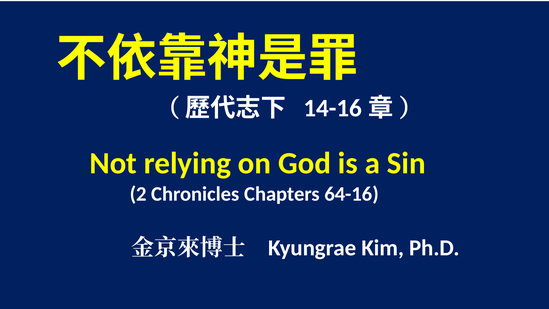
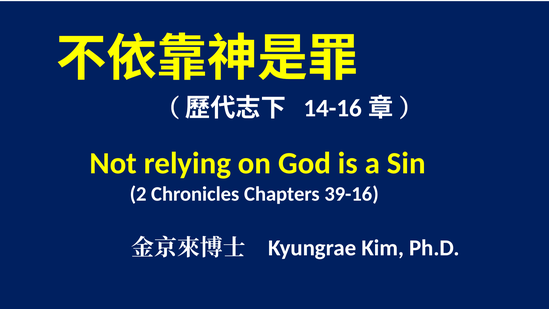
64-16: 64-16 -> 39-16 (352, 194)
